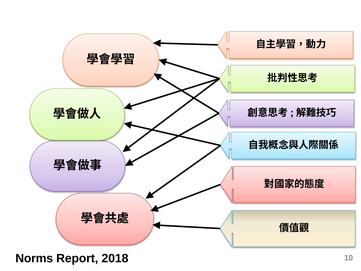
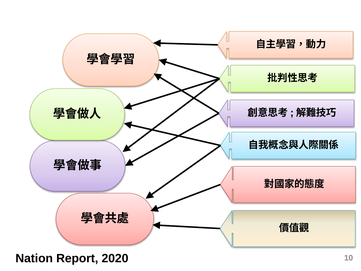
Norms: Norms -> Nation (34, 258)
2018: 2018 -> 2020 (115, 258)
